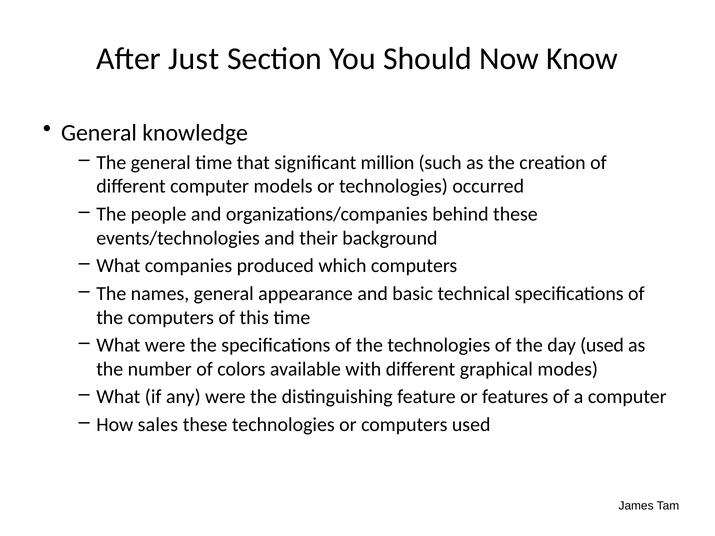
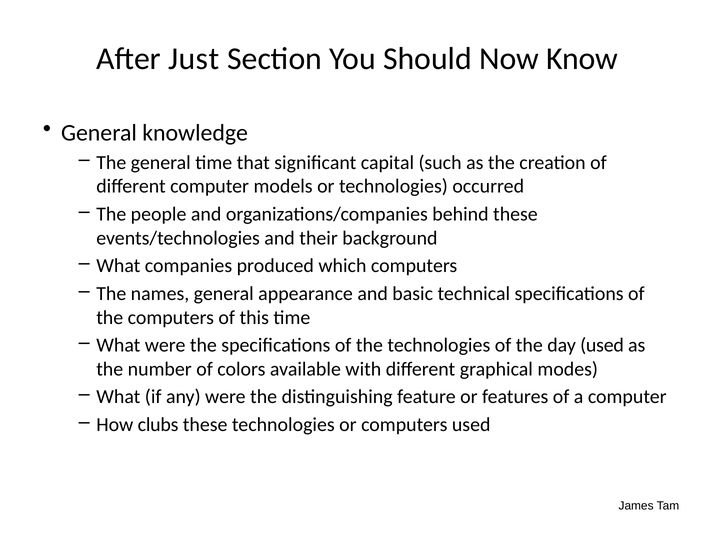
million: million -> capital (387, 163)
sales: sales -> clubs (158, 425)
